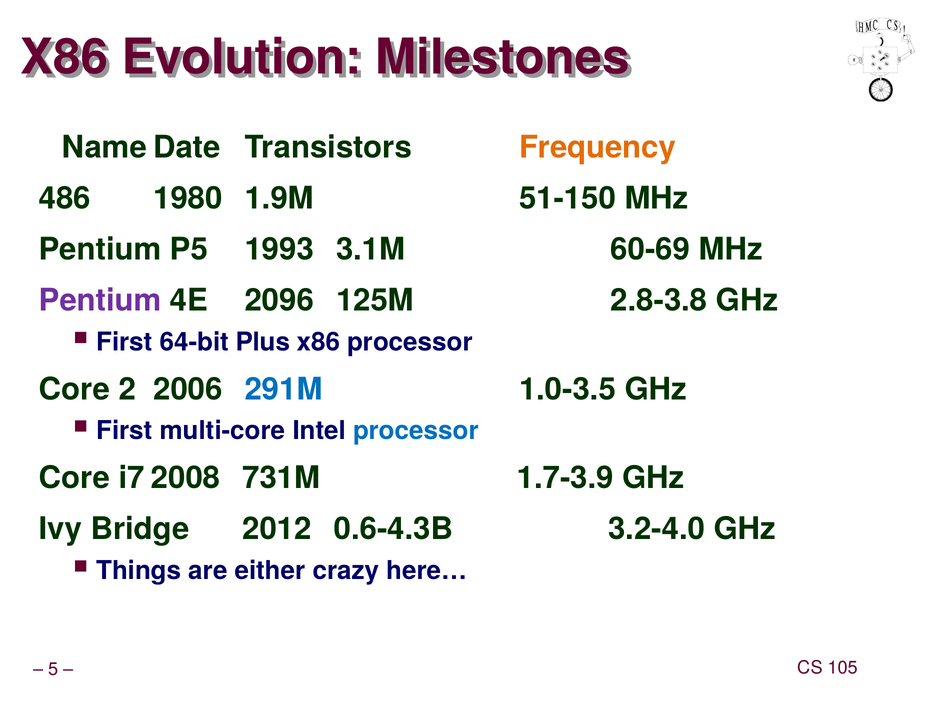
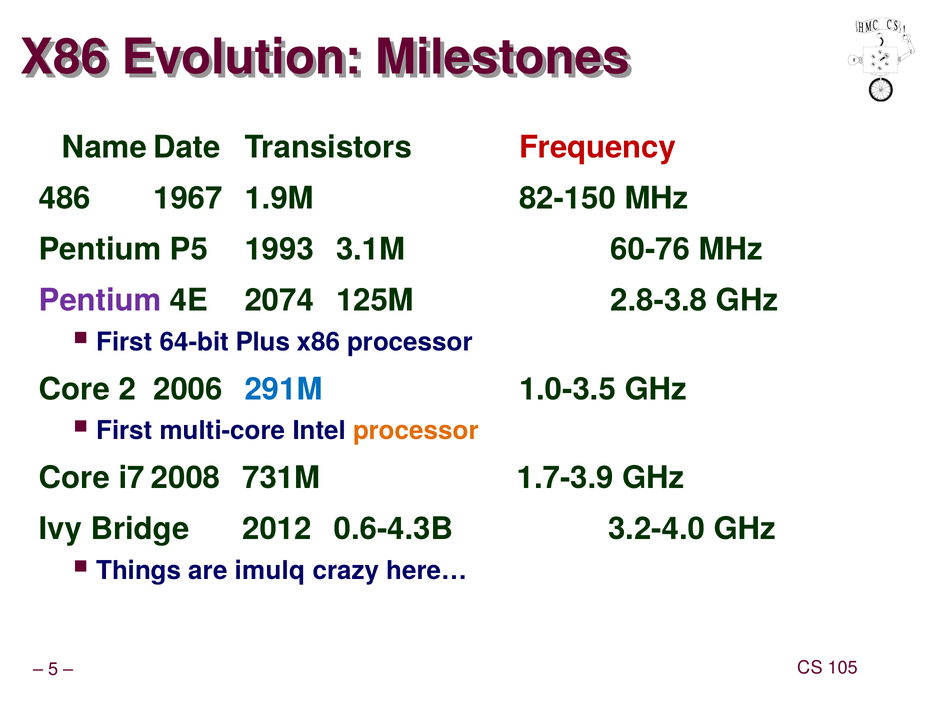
Frequency colour: orange -> red (598, 147)
1980: 1980 -> 1967 (188, 198)
51-150: 51-150 -> 82-150 (567, 198)
60-69: 60-69 -> 60-76 (650, 249)
2096: 2096 -> 2074 (279, 300)
processor colour: blue -> orange (416, 430)
either: either -> imulq (270, 570)
